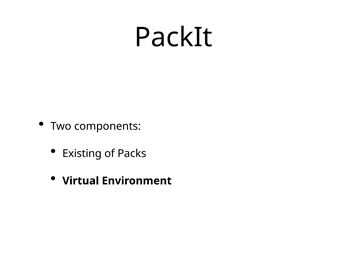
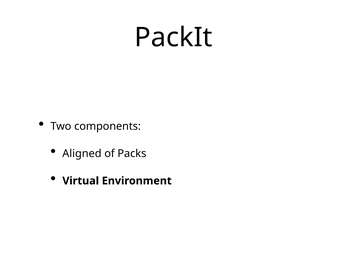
Existing: Existing -> Aligned (82, 154)
